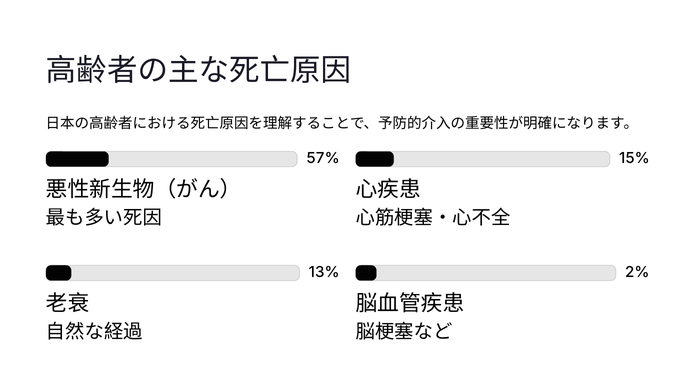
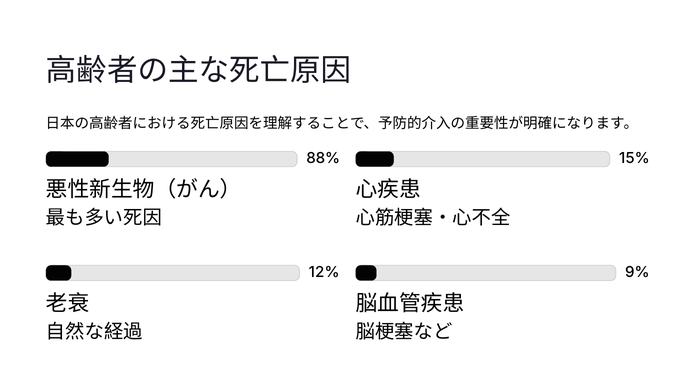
57%: 57% -> 88% (323, 159)
13%: 13% -> 12% (324, 273)
2%: 2% -> 9% (637, 273)
